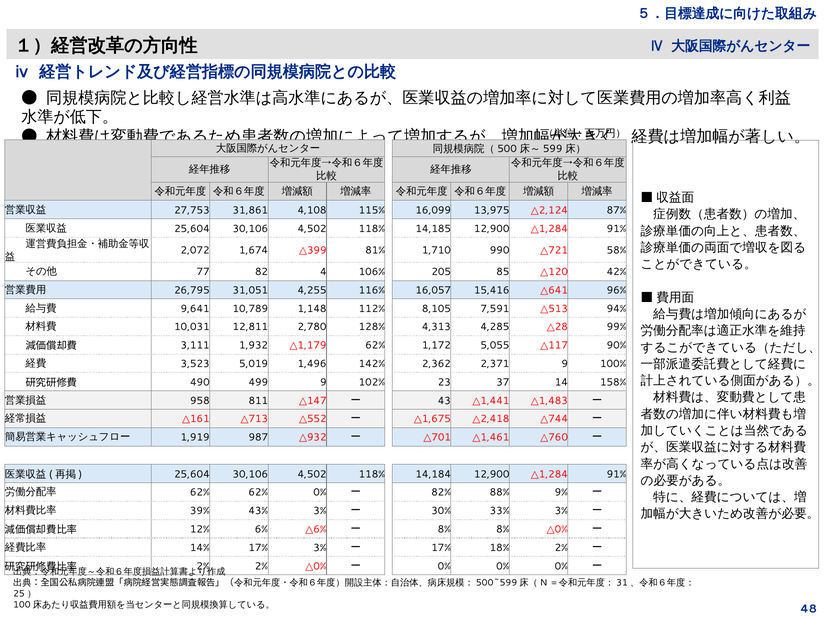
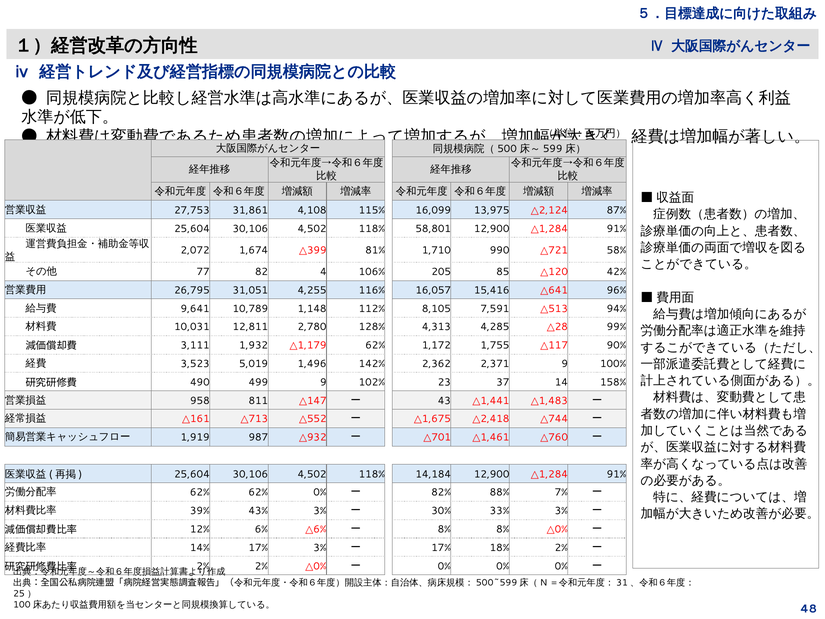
14,185: 14,185 -> 58,801 (433, 229)
5,055: 5,055 -> 1,755 (495, 345)
9%: 9% -> 7% (561, 492)
